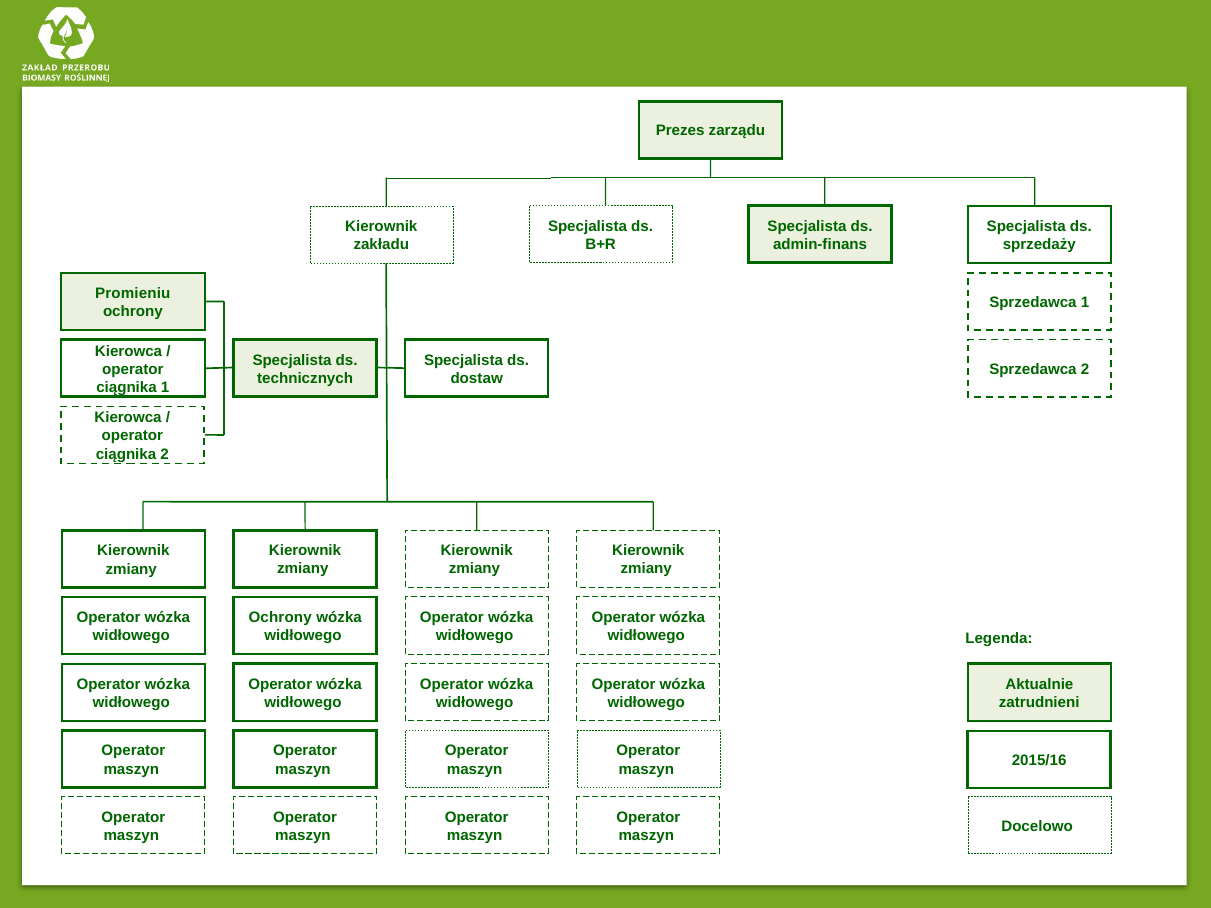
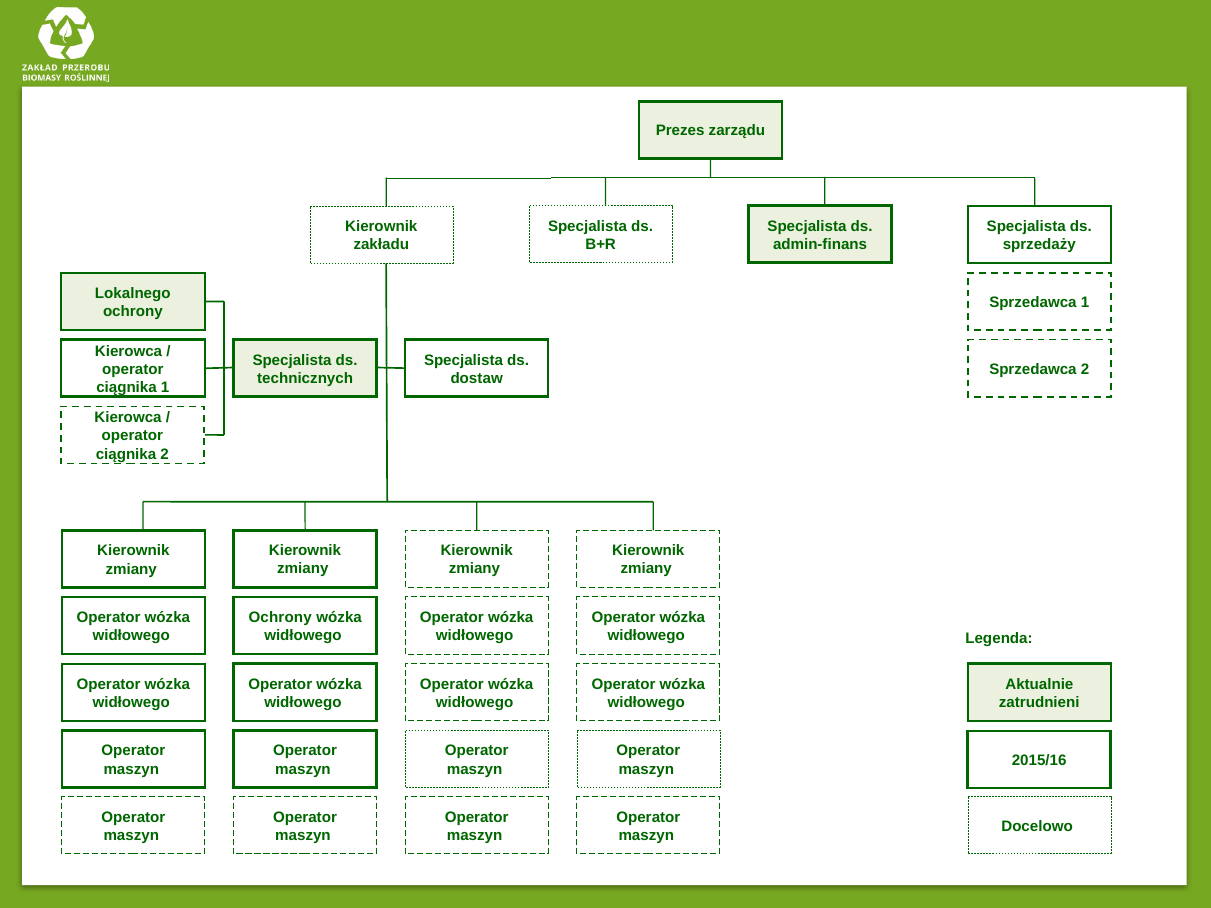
Promieniu: Promieniu -> Lokalnego (133, 293)
